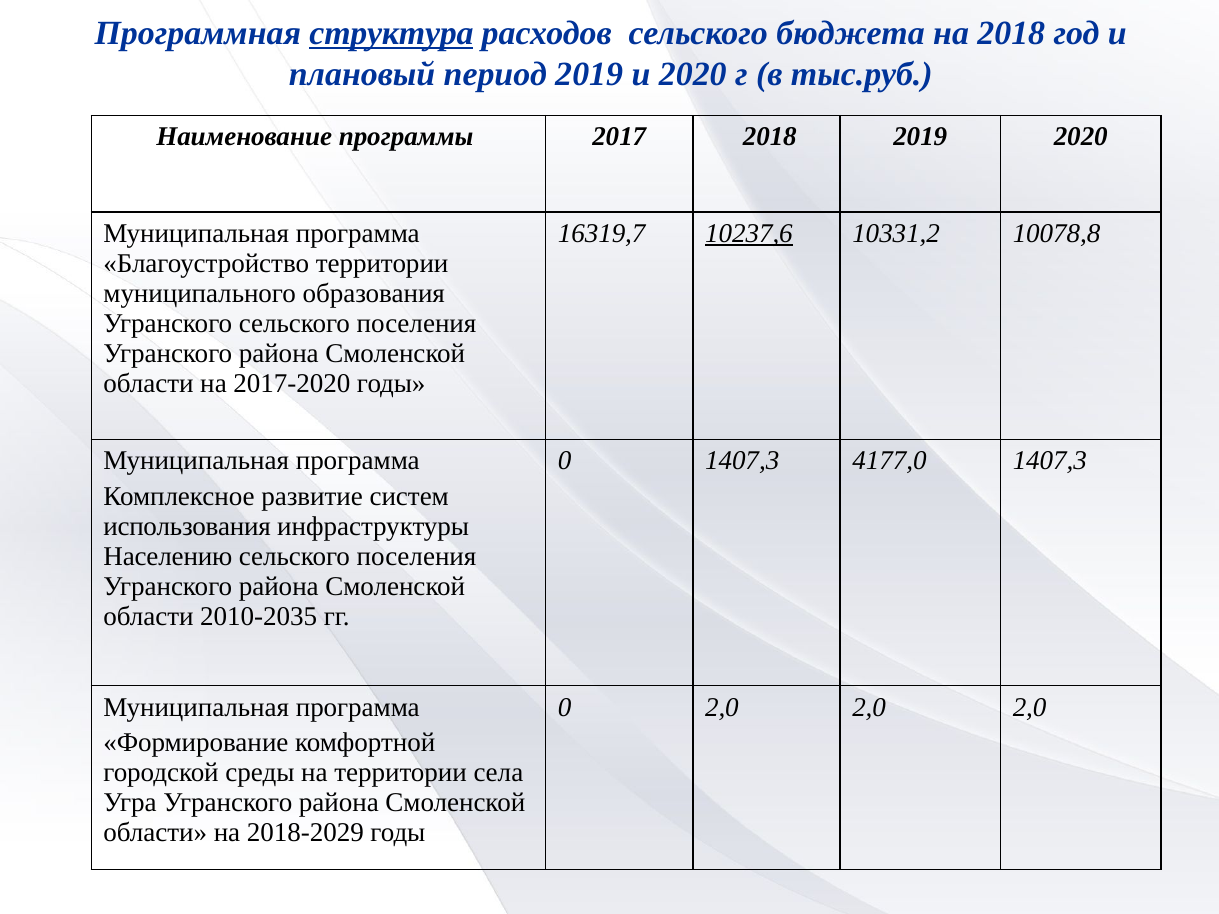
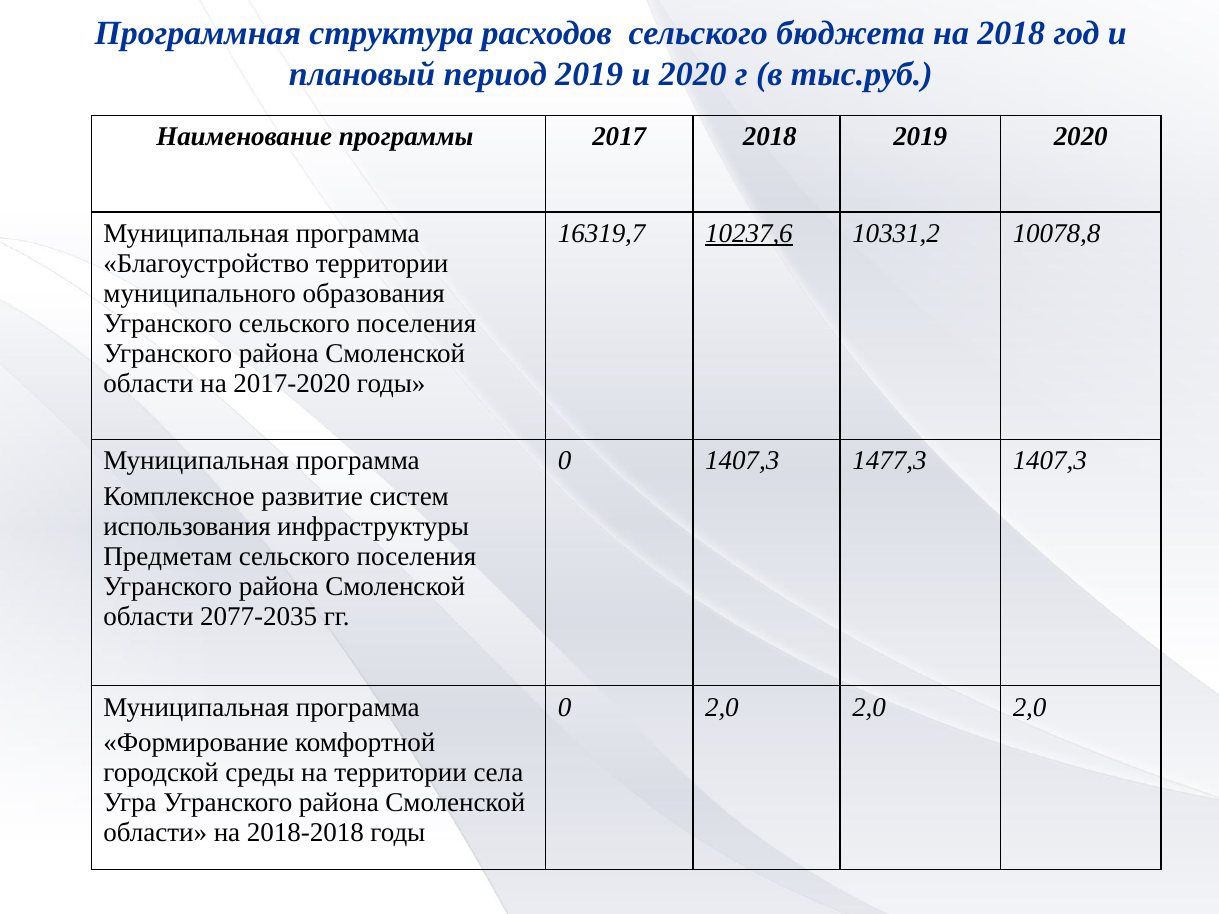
структура underline: present -> none (391, 33)
4177,0: 4177,0 -> 1477,3 (889, 461)
Населению: Населению -> Предметам (168, 557)
2010-2035: 2010-2035 -> 2077-2035 (259, 617)
2018-2029: 2018-2029 -> 2018-2018 (305, 833)
